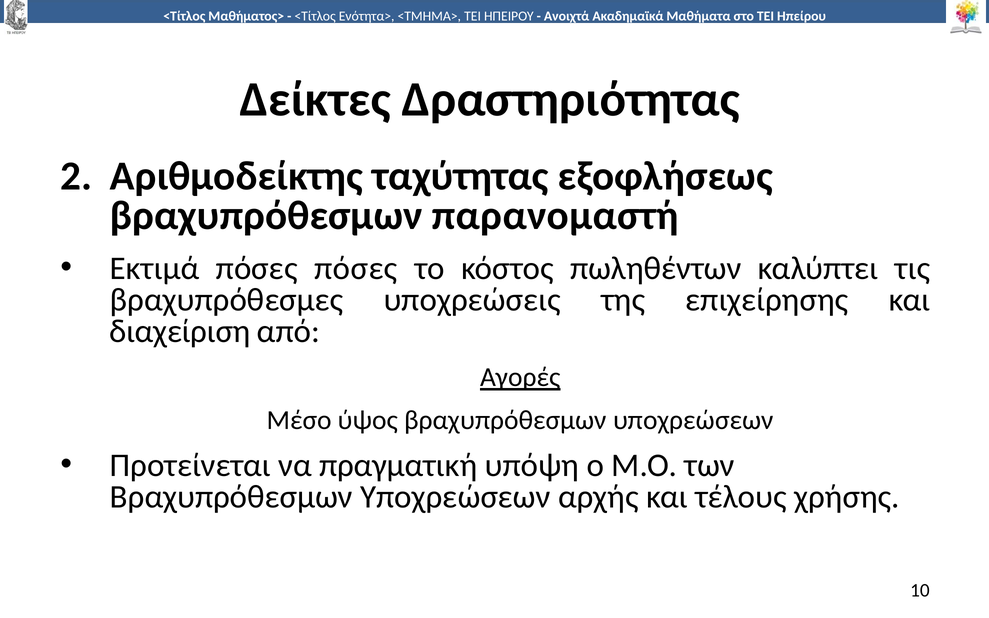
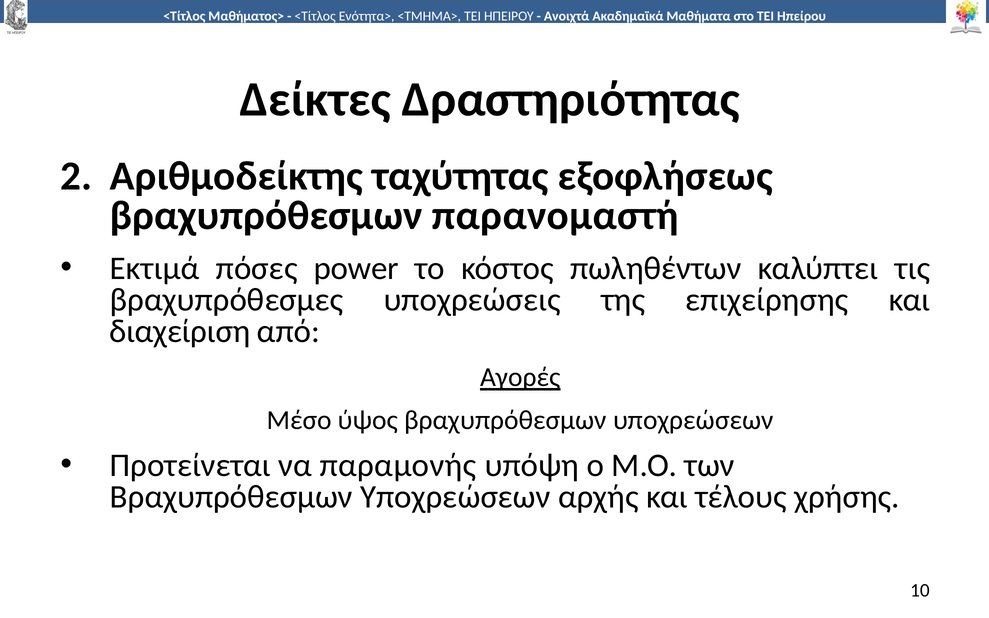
πόσες πόσες: πόσες -> power (356, 268)
πραγματική: πραγματική -> παραμονής (398, 465)
